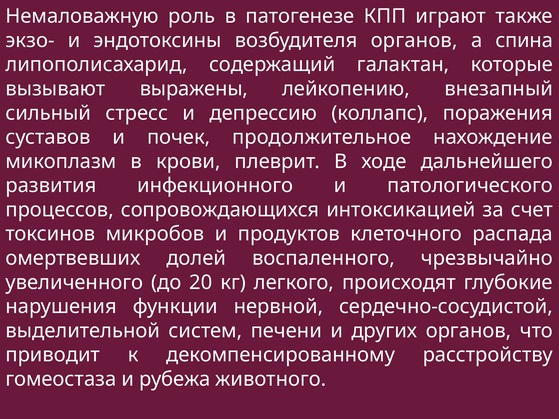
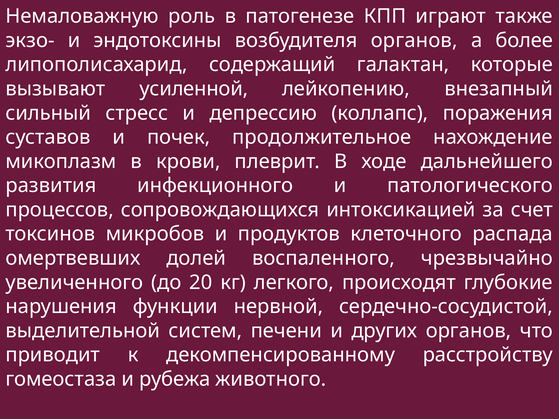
спина: спина -> более (524, 40)
выражены: выражены -> усиленной (194, 89)
